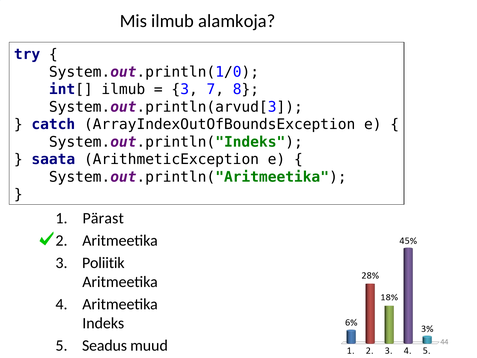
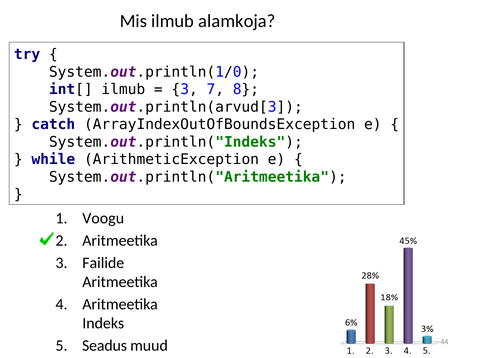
saata: saata -> while (53, 159)
Pärast: Pärast -> Voogu (103, 218)
Poliitik: Poliitik -> Failide (103, 263)
